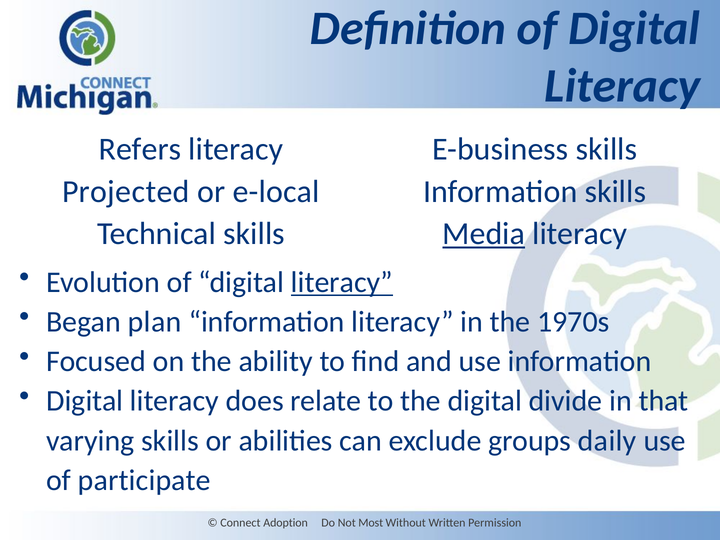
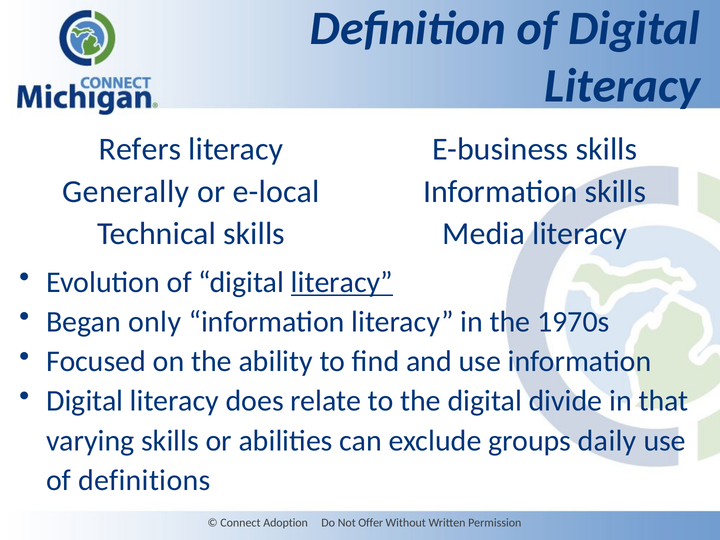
Projected: Projected -> Generally (126, 192)
Media underline: present -> none (484, 234)
plan: plan -> only (155, 322)
participate: participate -> definitions (144, 480)
Most: Most -> Offer (371, 523)
